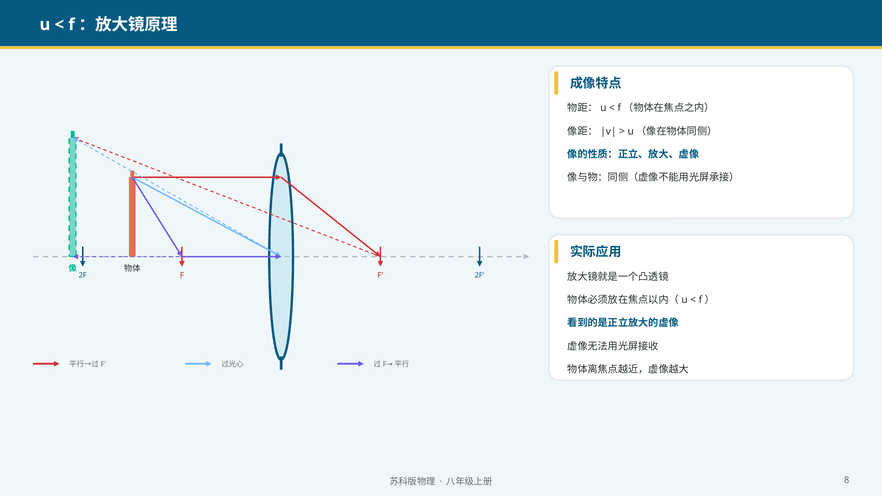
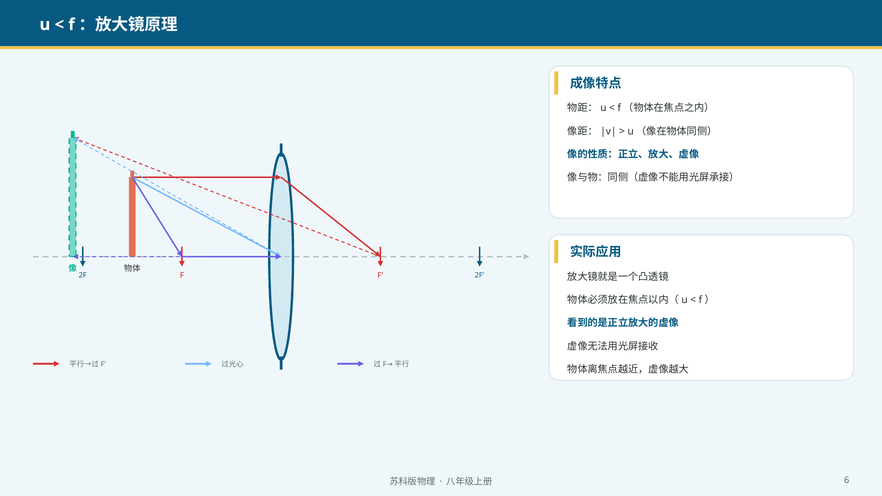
8: 8 -> 6 (847, 480)
